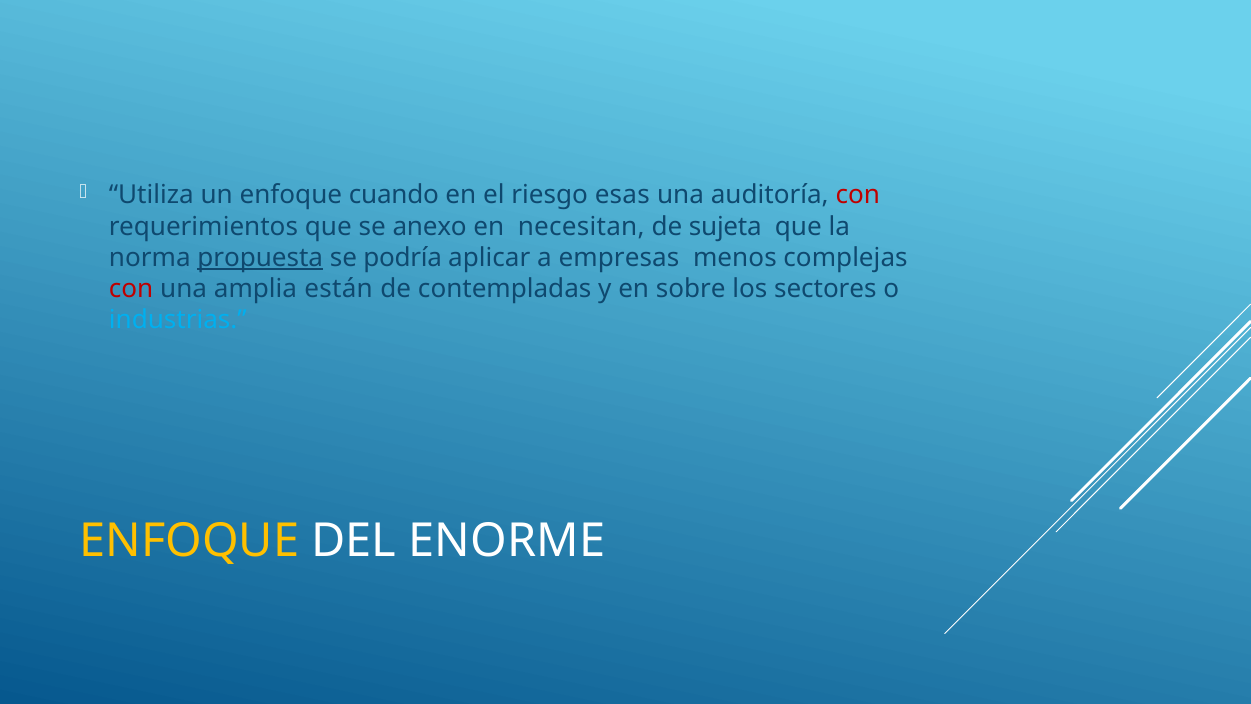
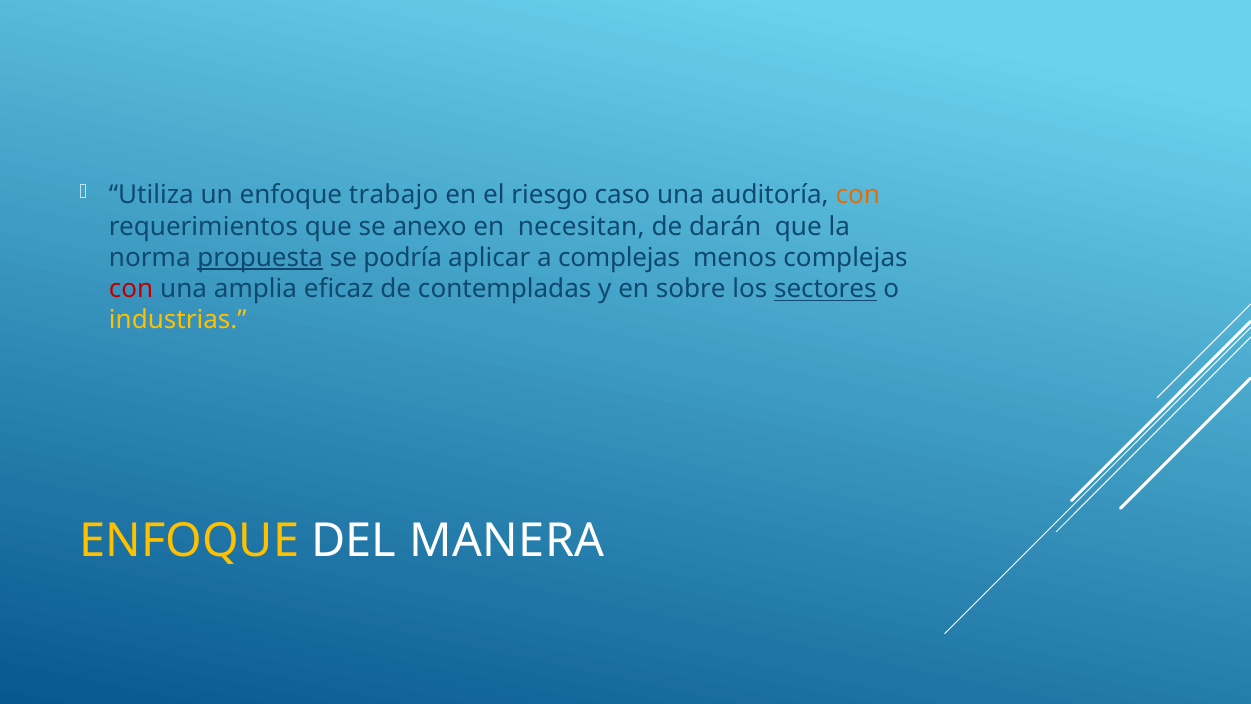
cuando: cuando -> trabajo (394, 195)
esas: esas -> caso (622, 195)
con colour: red -> orange (858, 195)
sujeta: sujeta -> darán (725, 226)
a empresas: empresas -> complejas (619, 258)
están: están -> eficaz (339, 289)
sectores underline: none -> present (825, 289)
industrias colour: light blue -> yellow (178, 320)
ENORME: ENORME -> MANERA (507, 541)
